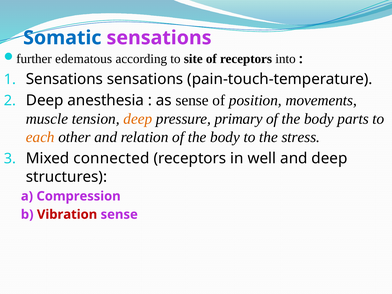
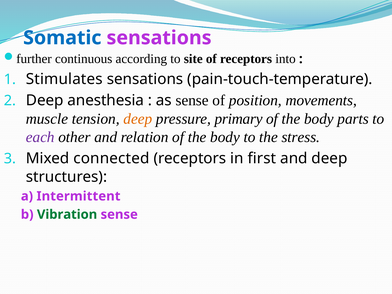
edematous: edematous -> continuous (84, 59)
Sensations: Sensations -> Stimulates (64, 79)
each colour: orange -> purple (40, 137)
well: well -> first (262, 158)
Compression: Compression -> Intermittent (78, 196)
Vibration colour: red -> green (67, 214)
